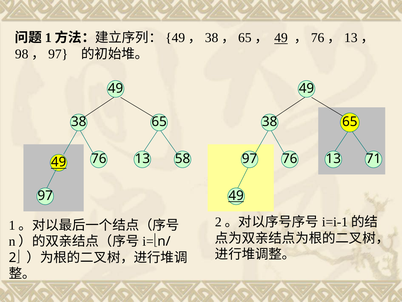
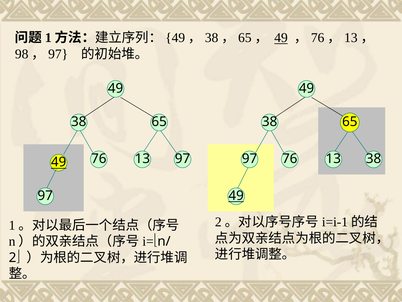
13 58: 58 -> 97 (183, 159)
13 71: 71 -> 38 (374, 159)
